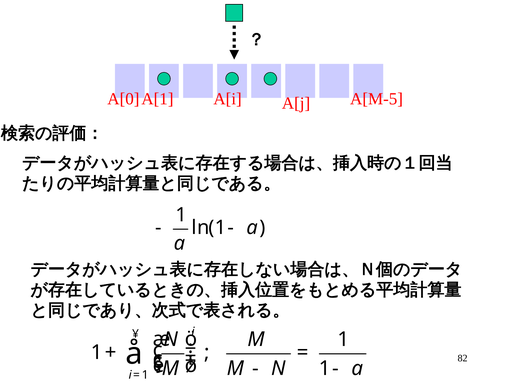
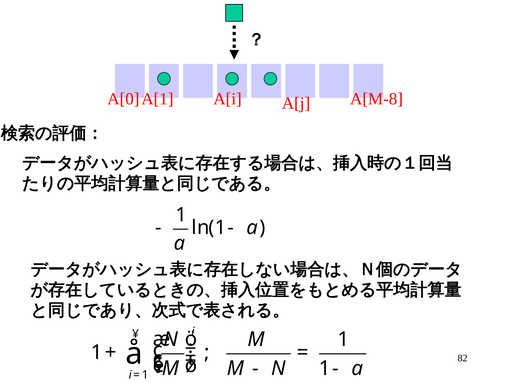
A[M-5: A[M-5 -> A[M-8 (377, 99)
